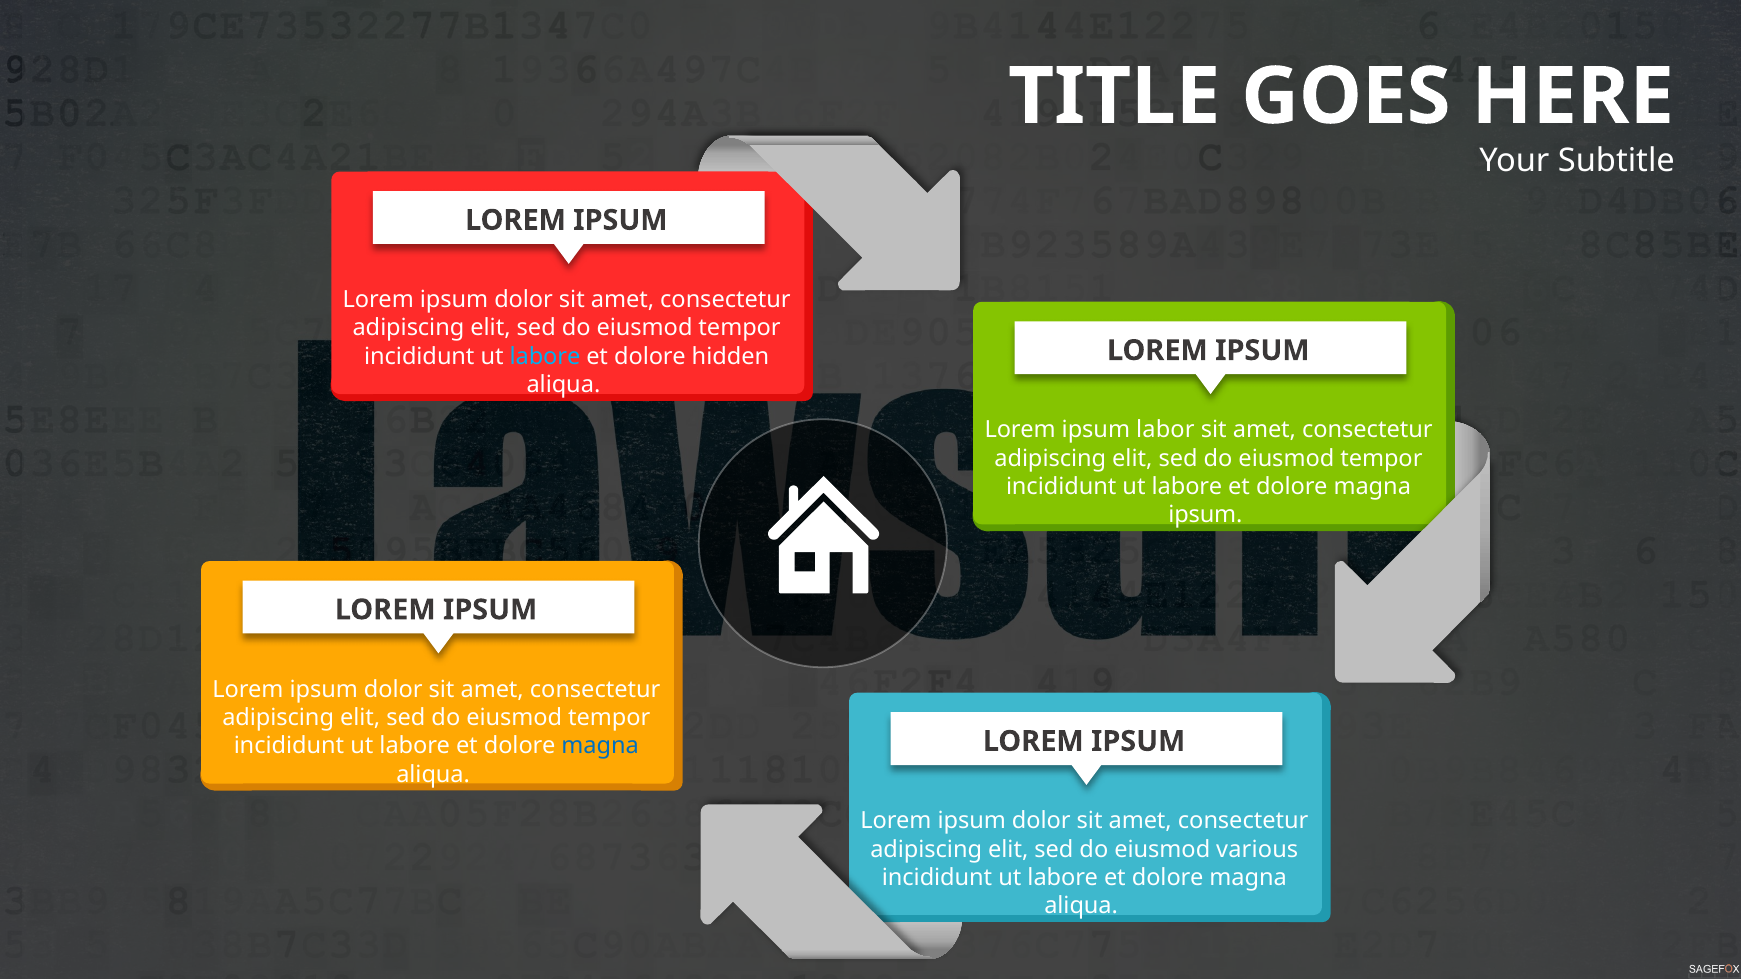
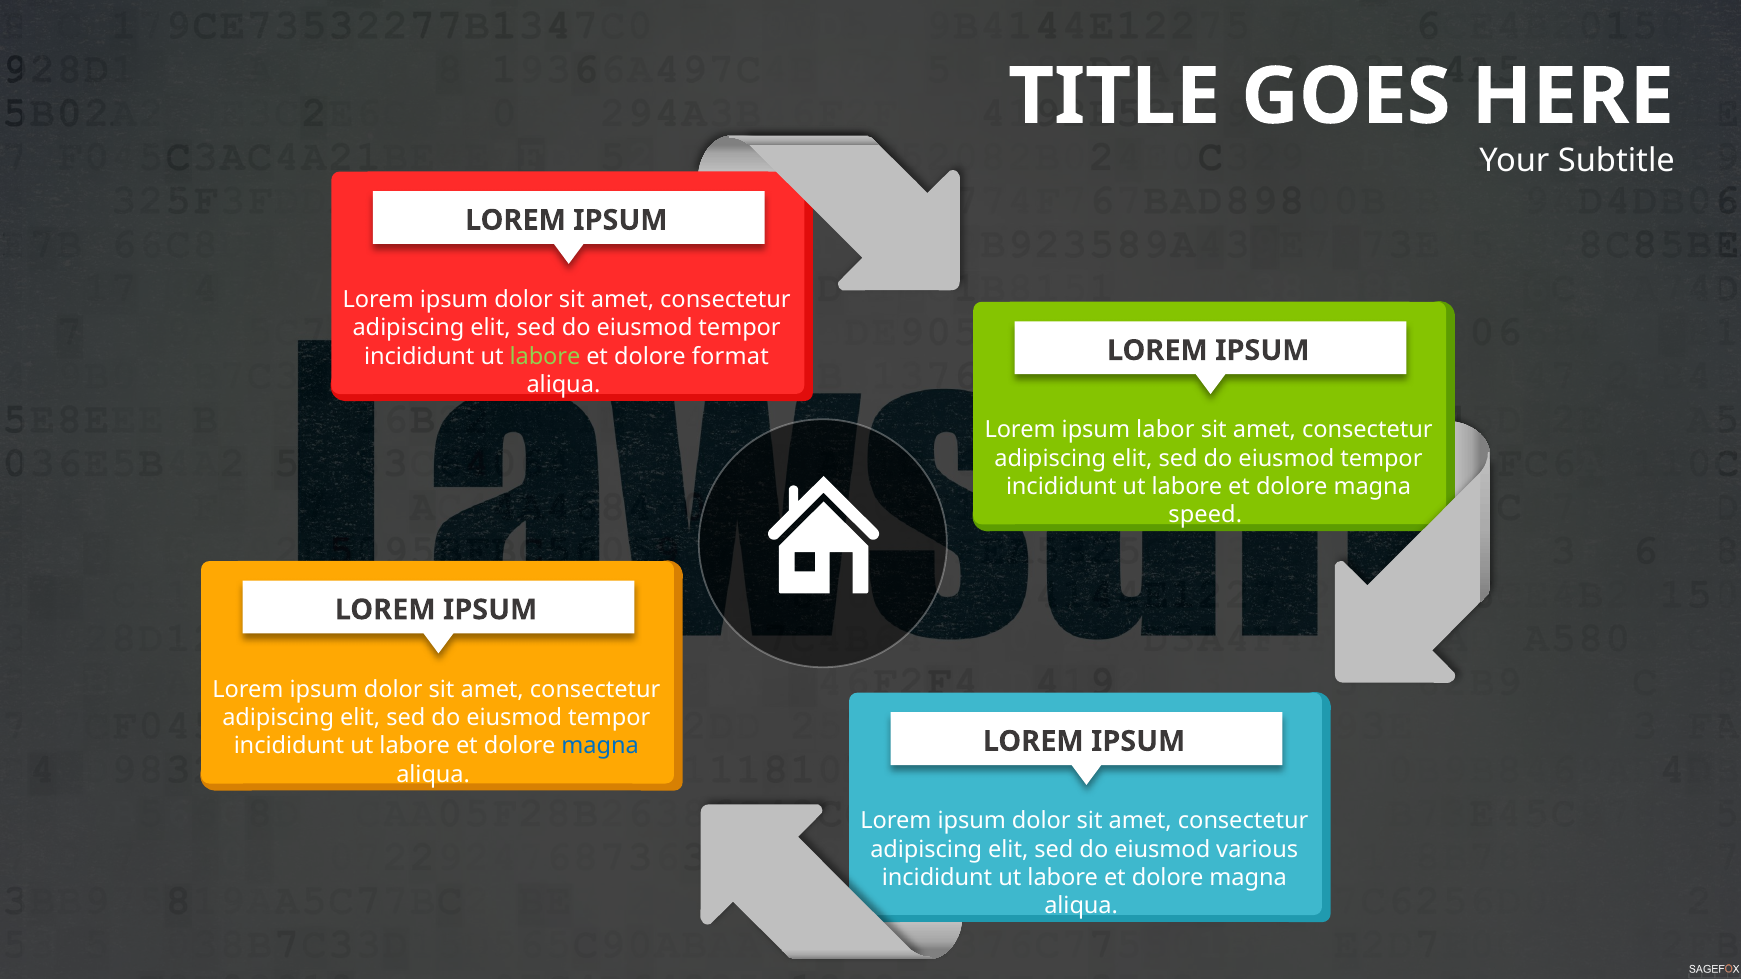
labore colour: light blue -> light green (545, 357)
hidden: hidden -> format (730, 357)
ipsum: ipsum -> speed (1205, 515)
